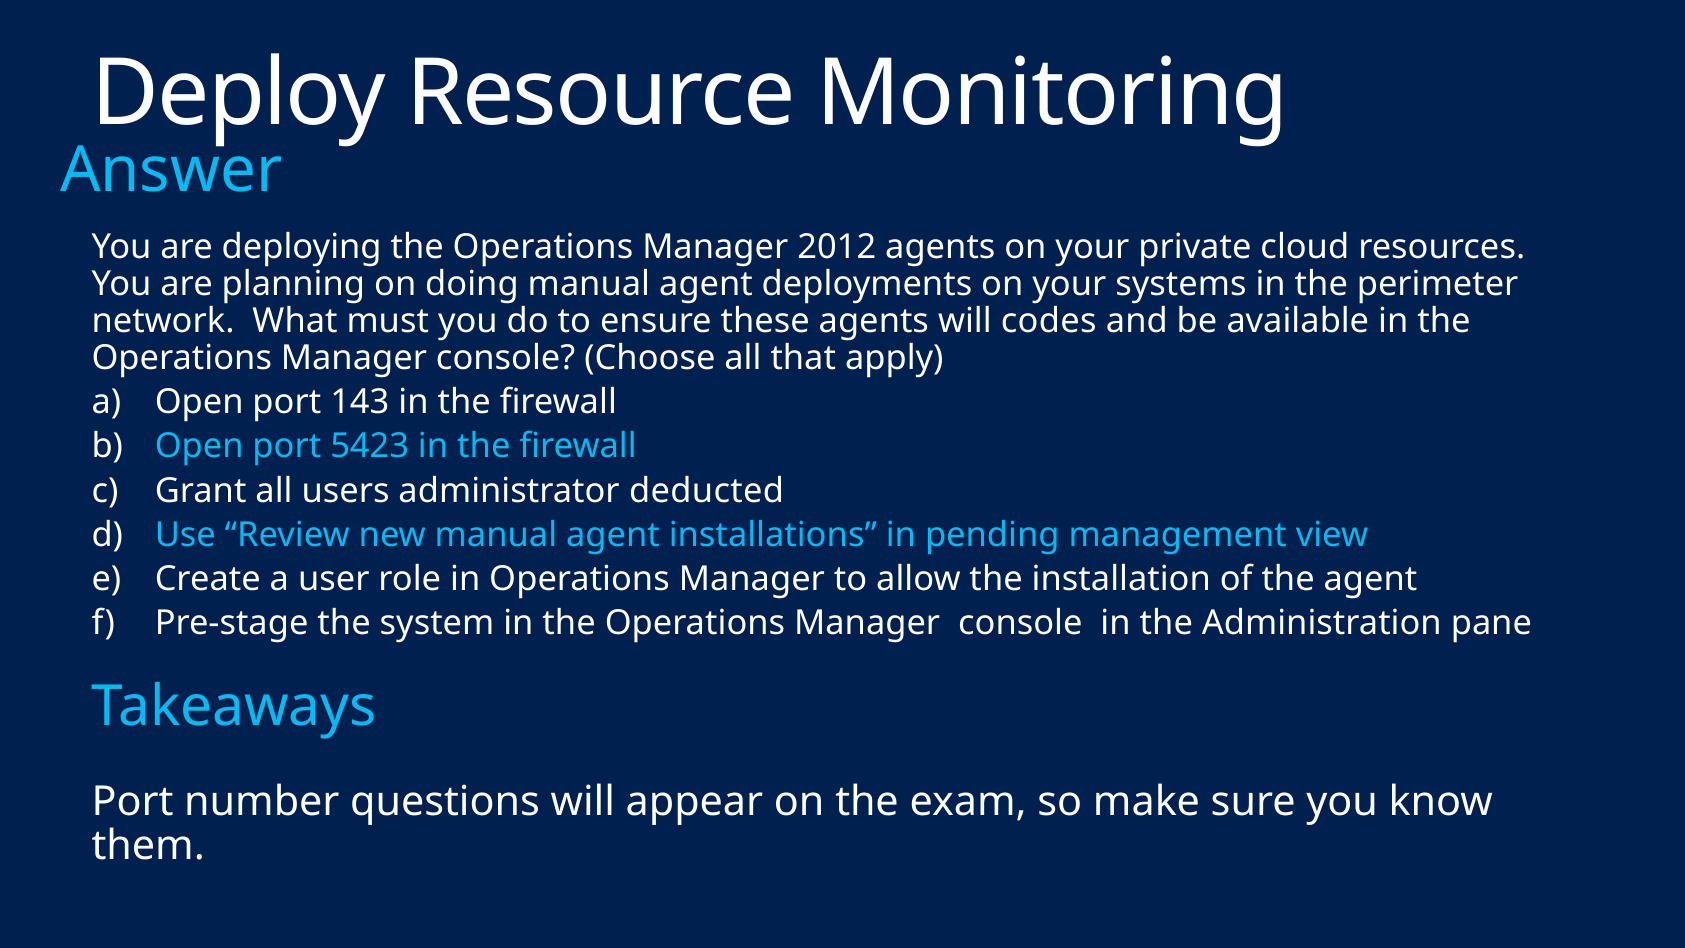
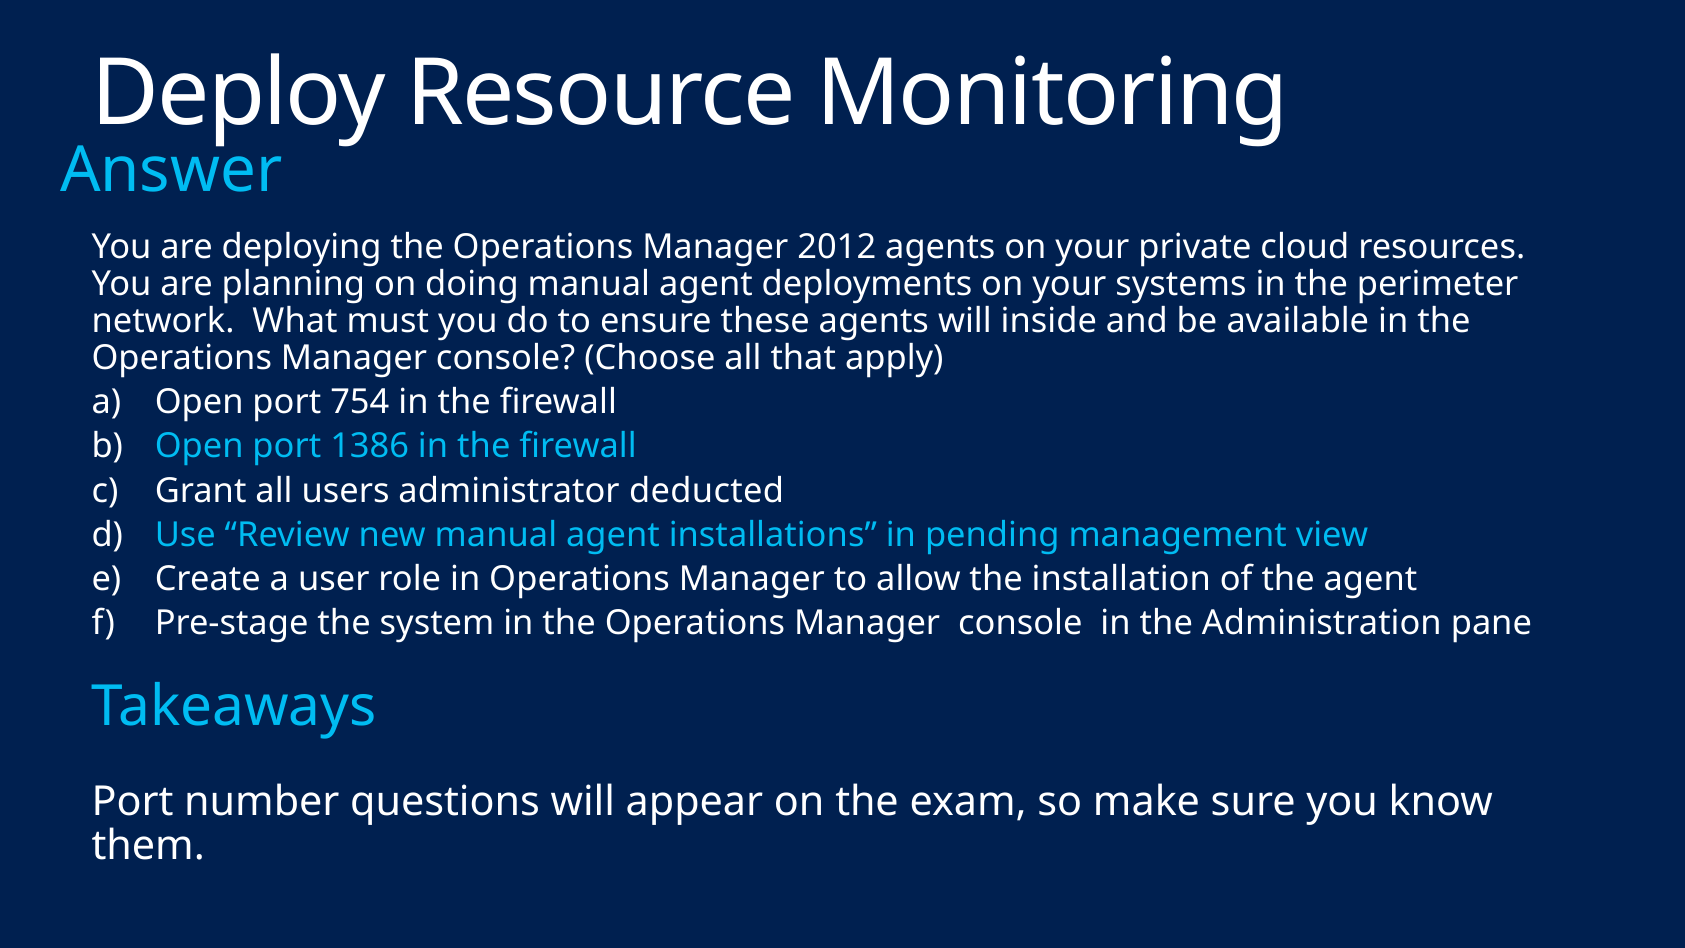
codes: codes -> inside (1049, 321)
143: 143 -> 754 (360, 402)
5423: 5423 -> 1386 (370, 446)
